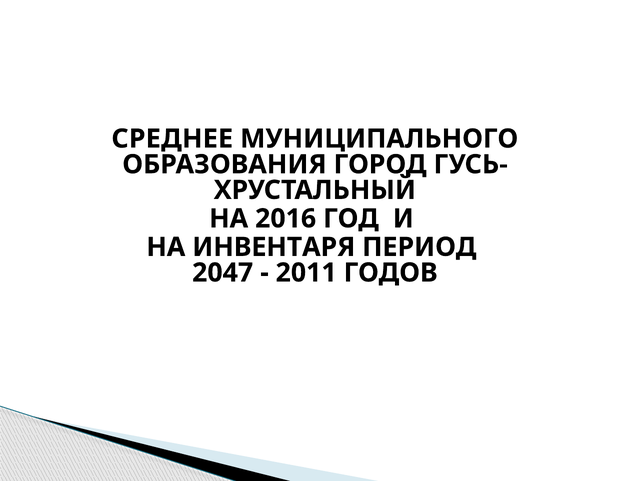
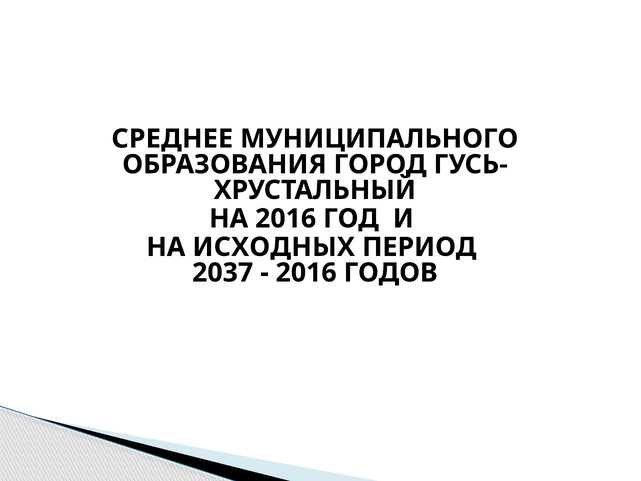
ИНВЕНТАРЯ: ИНВЕНТАРЯ -> ИСХОДНЫХ (274, 247)
2047: 2047 -> 2037 (223, 273)
2011: 2011 -> 2016 (306, 273)
